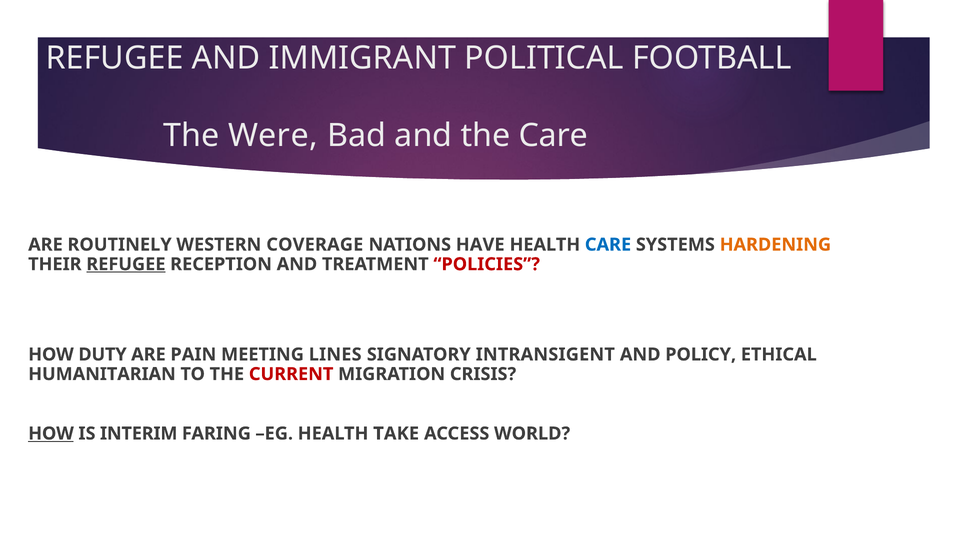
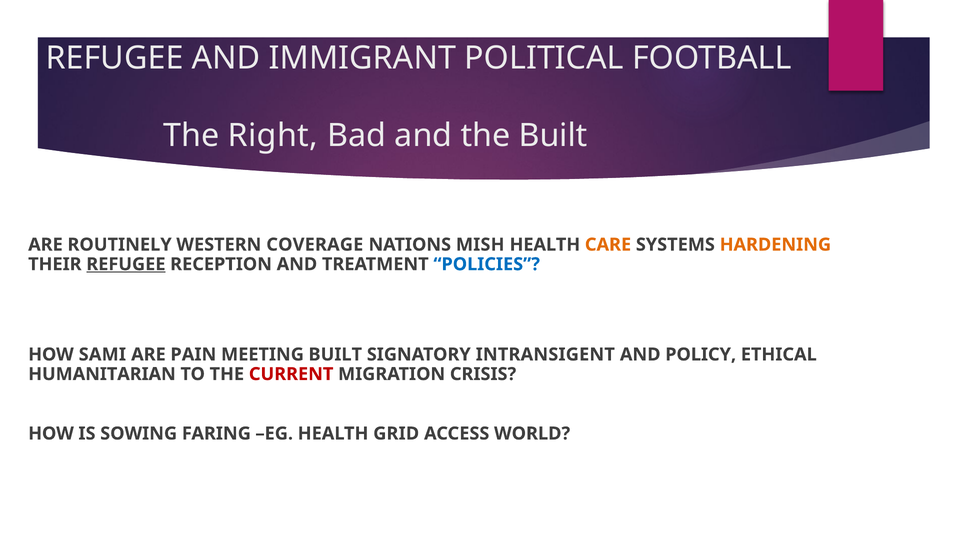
Were: Were -> Right (273, 136)
the Care: Care -> Built (553, 136)
HAVE: HAVE -> MISH (480, 245)
CARE colour: blue -> orange (608, 245)
POLICIES colour: red -> blue (487, 264)
DUTY: DUTY -> SAMI (102, 355)
MEETING LINES: LINES -> BUILT (335, 355)
HOW underline: present -> none (51, 434)
INTERIM: INTERIM -> SOWING (139, 434)
TAKE: TAKE -> GRID (396, 434)
